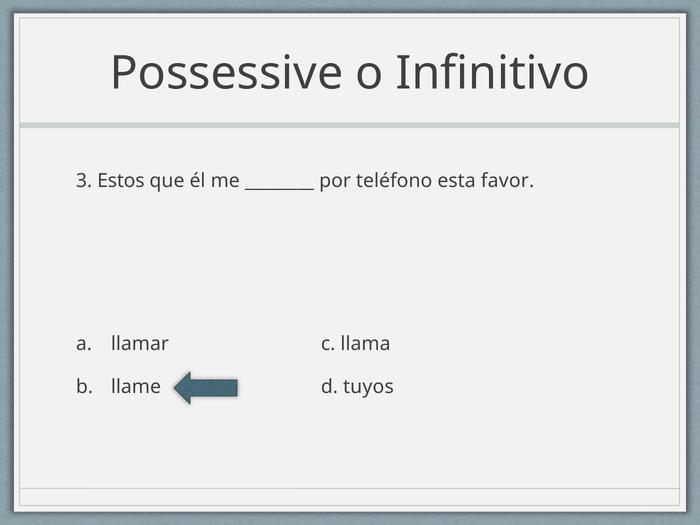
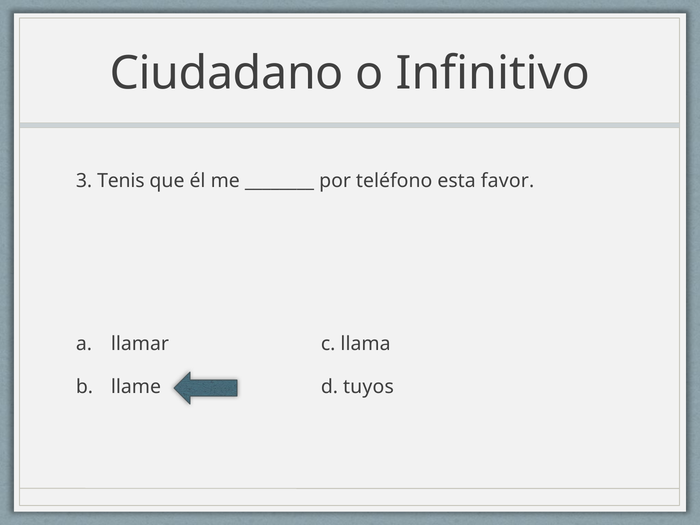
Possessive: Possessive -> Ciudadano (227, 73)
Estos: Estos -> Tenis (121, 181)
